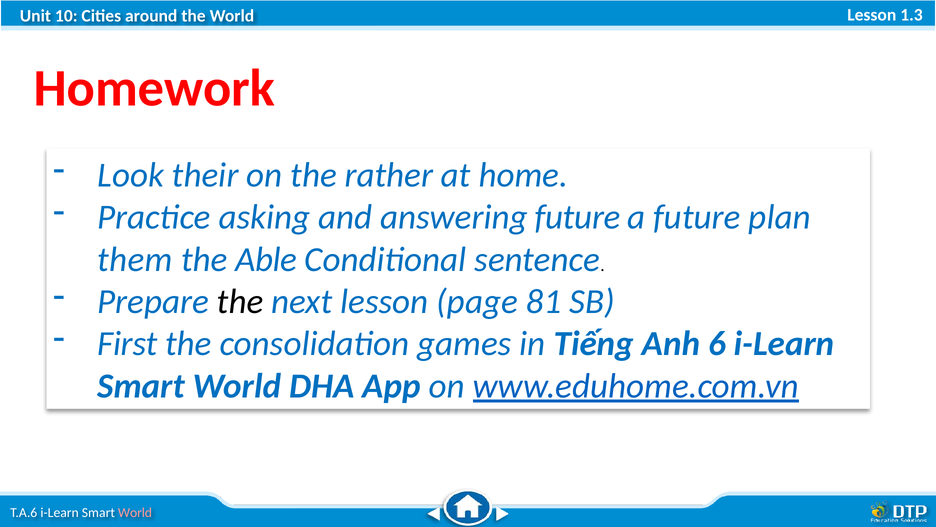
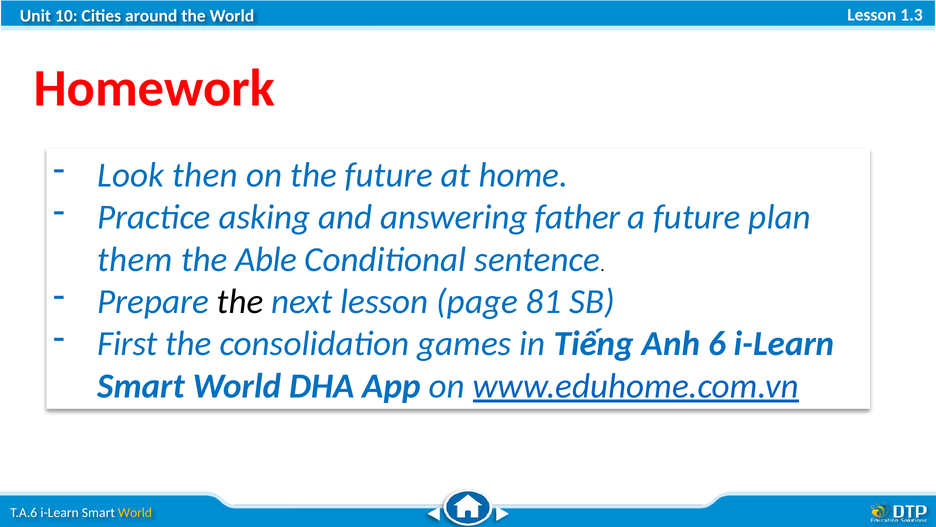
their: their -> then (205, 175)
the rather: rather -> future (389, 175)
answering future: future -> father (578, 217)
World colour: pink -> yellow (135, 512)
